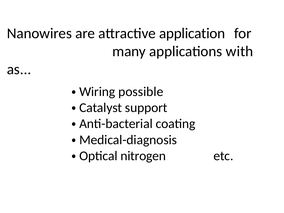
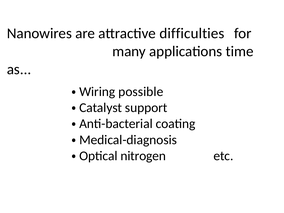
application: application -> difficulties (192, 33)
with: with -> time (240, 51)
